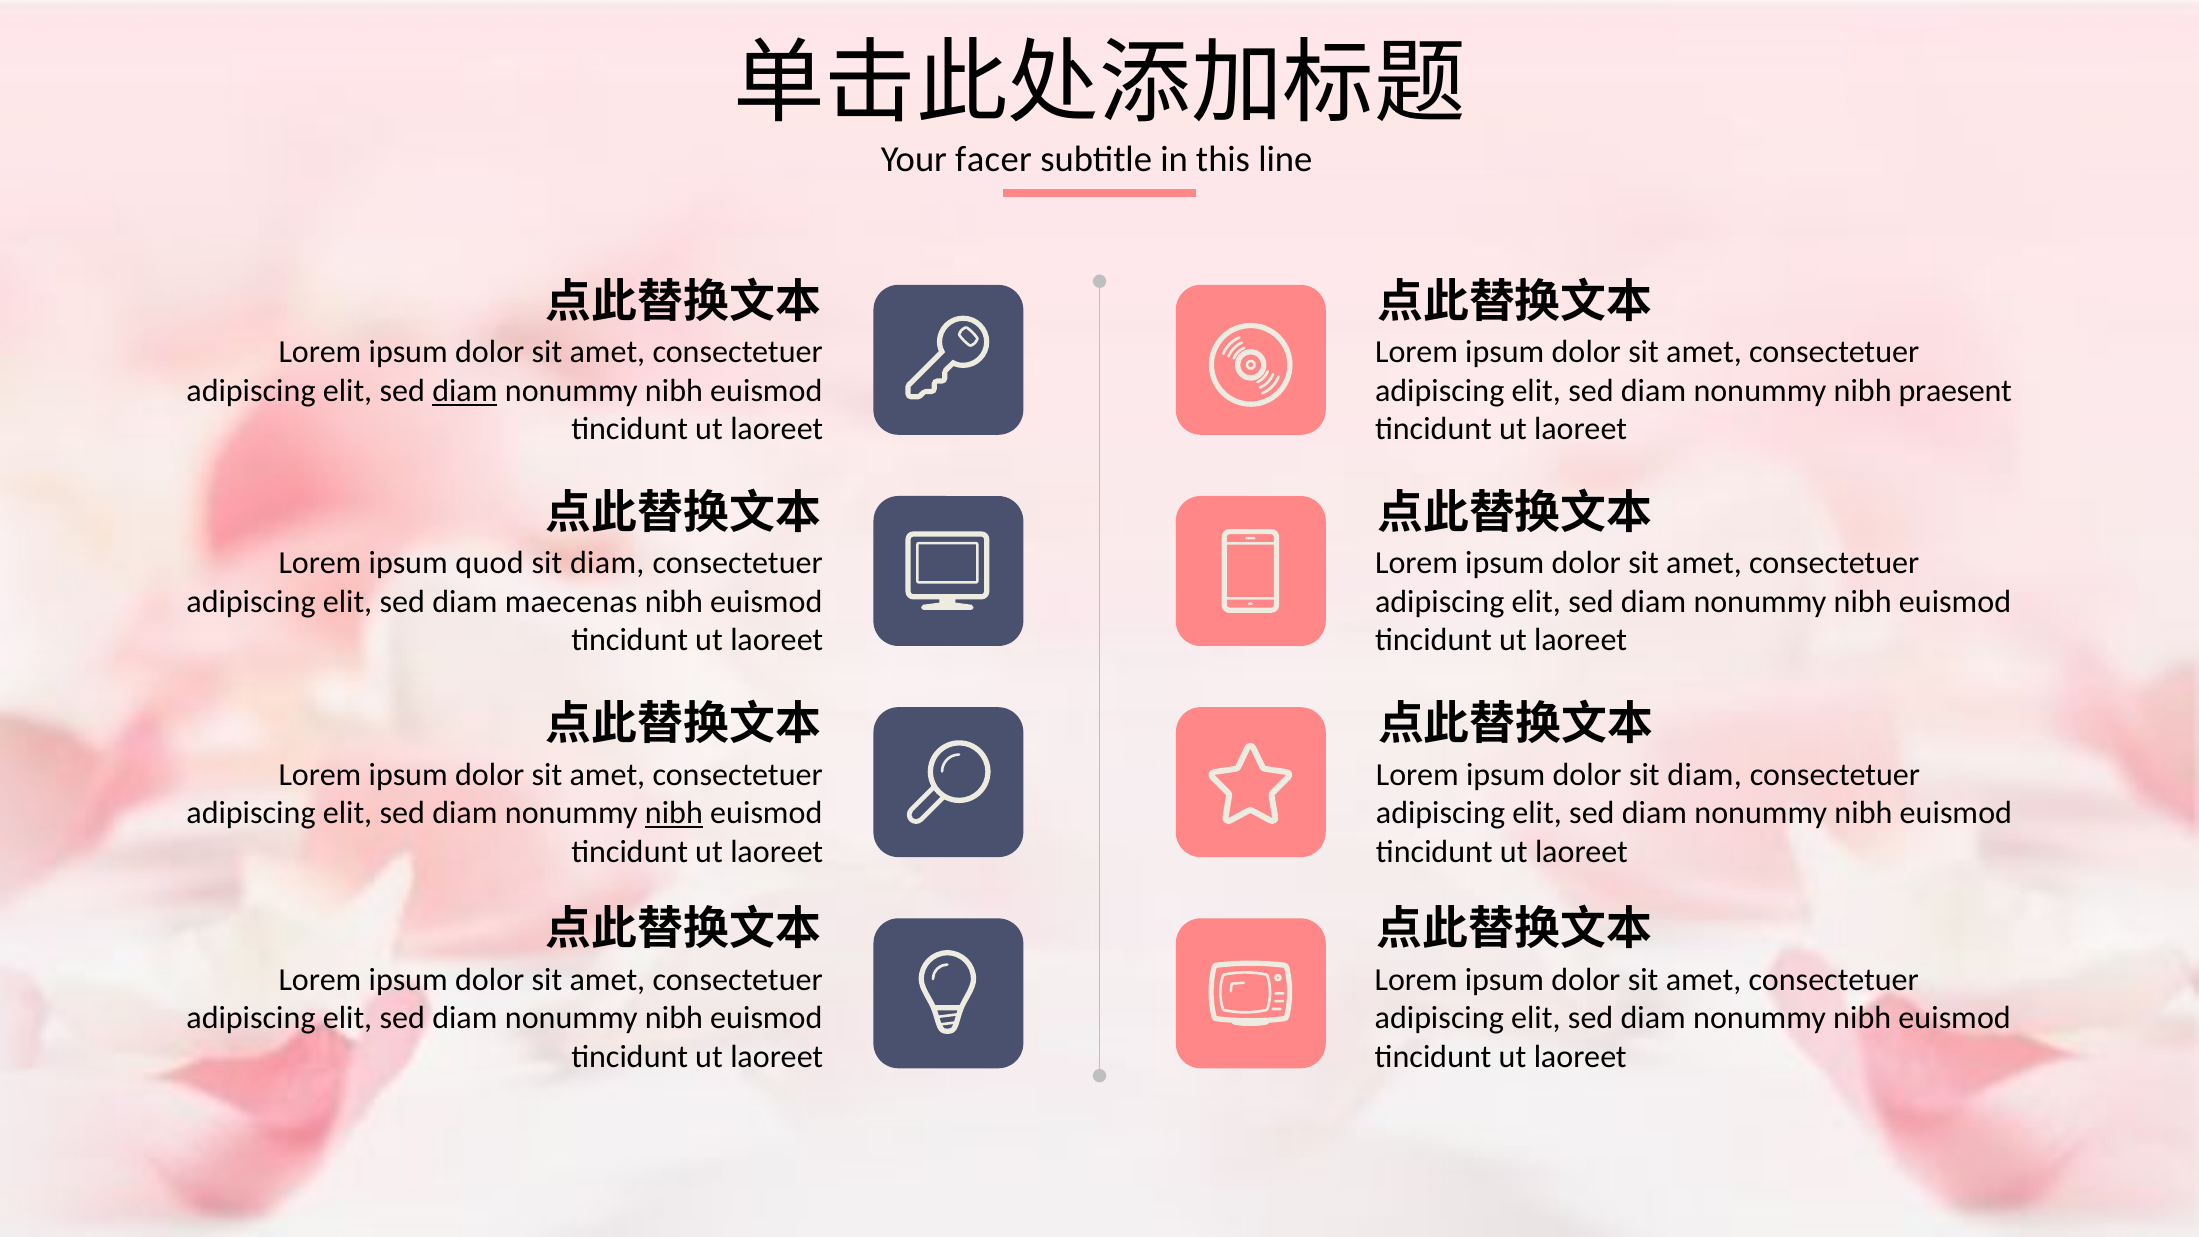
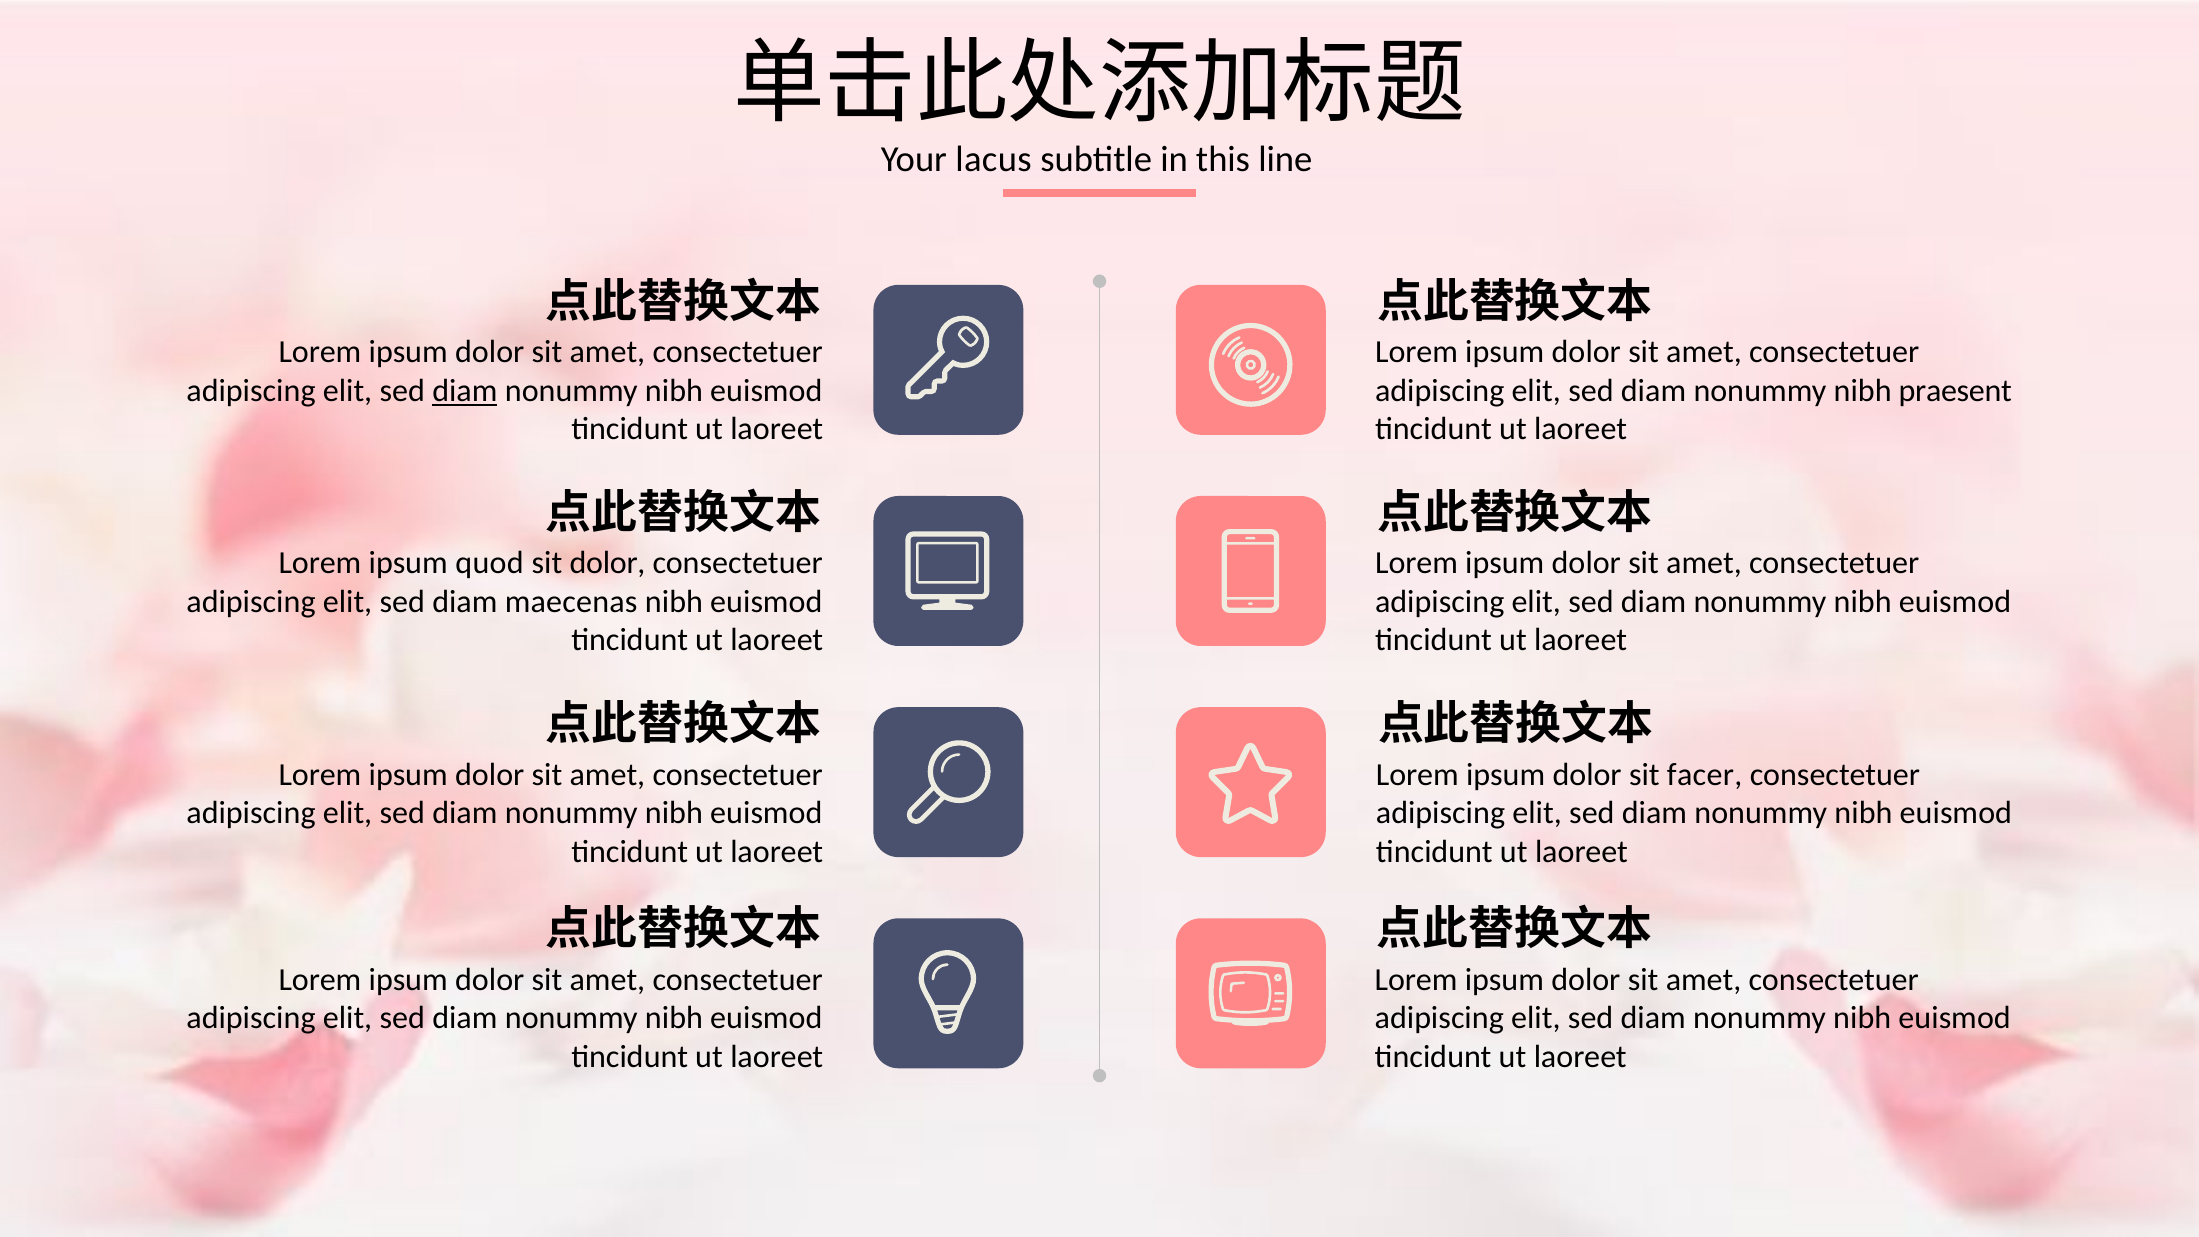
facer: facer -> lacus (994, 159)
diam: diam -> dolor (608, 563)
dolor sit diam: diam -> facer (1705, 775)
nibh underline: present -> none (674, 813)
